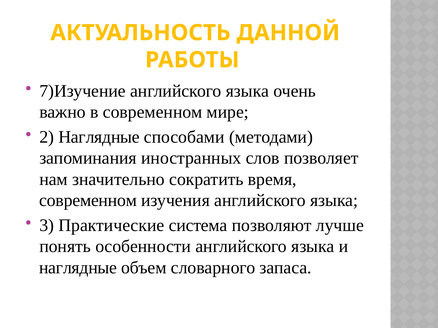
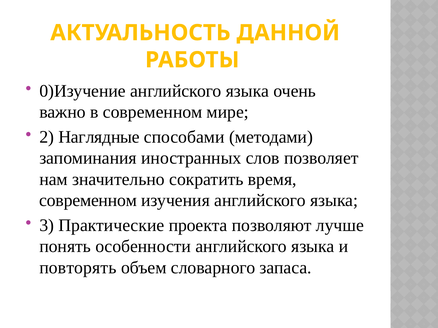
7)Изучение: 7)Изучение -> 0)Изучение (83, 91)
система: система -> проекта (198, 226)
наглядные: наглядные -> повторять (78, 268)
